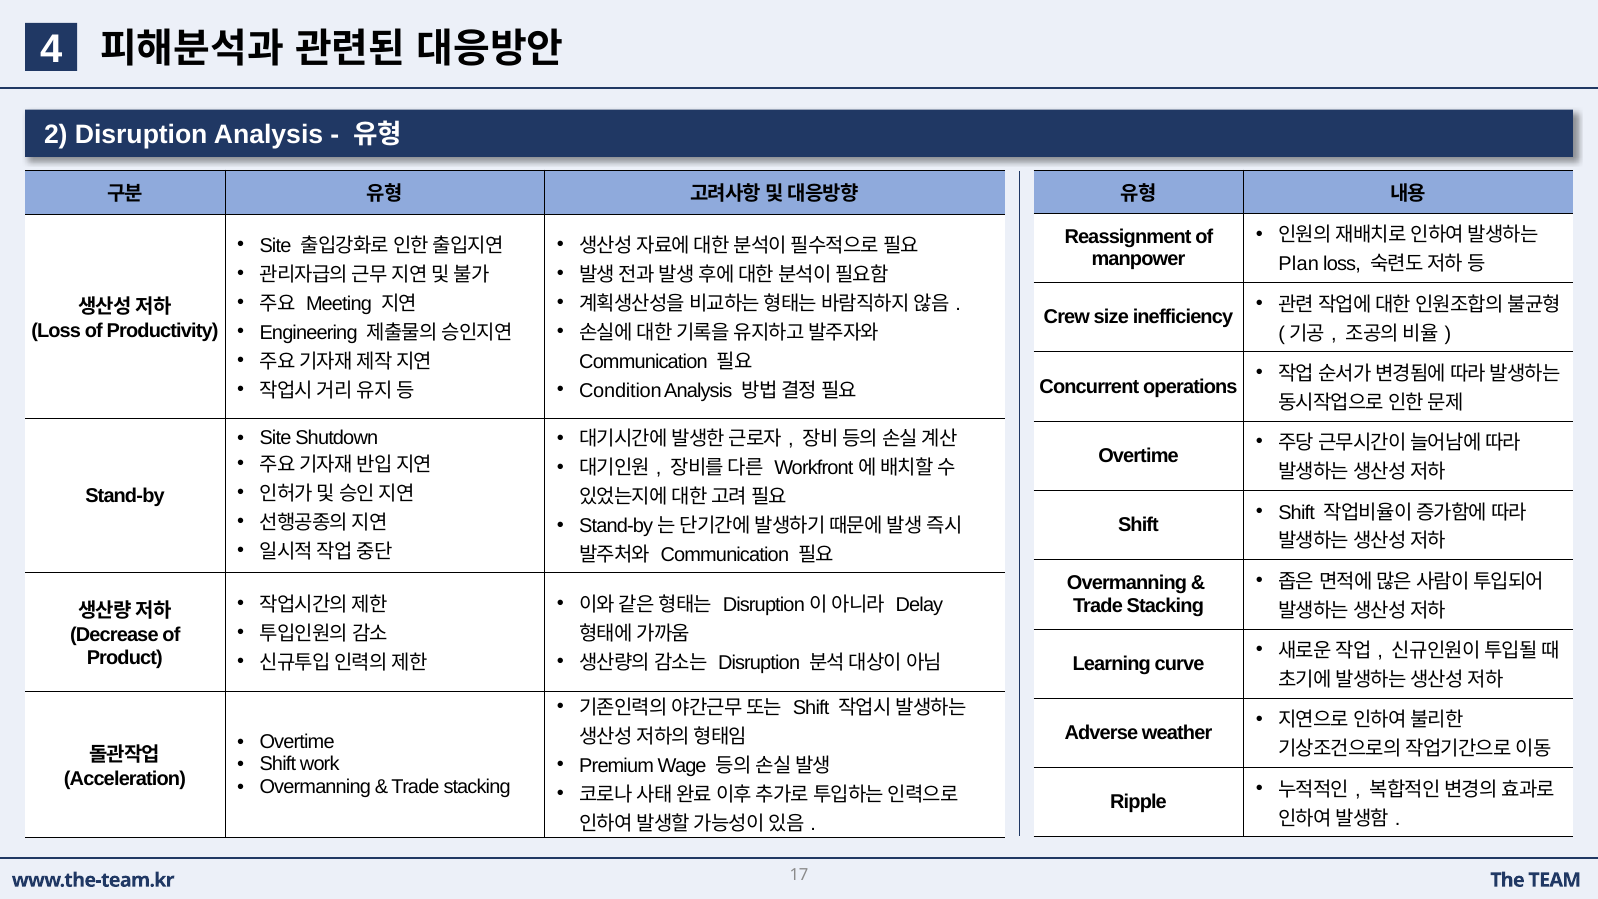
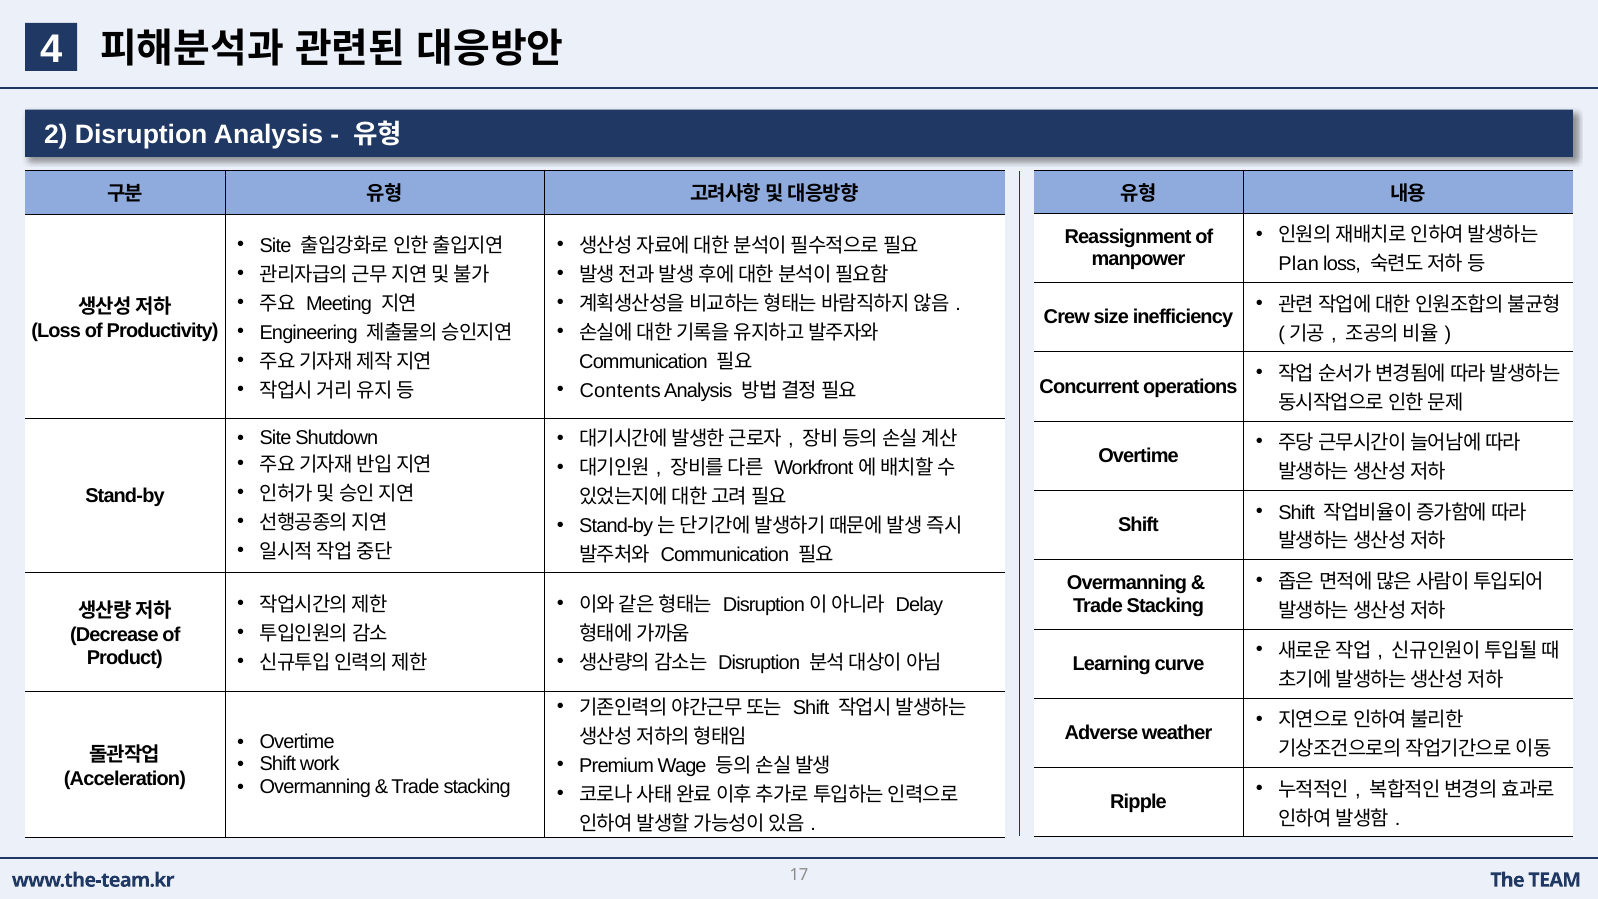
Condition: Condition -> Contents (620, 390)
